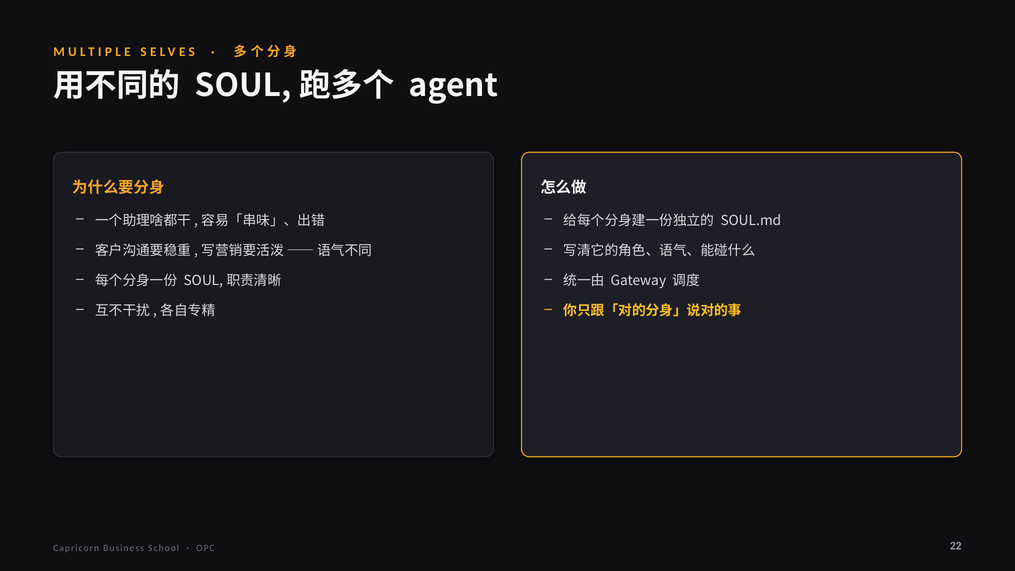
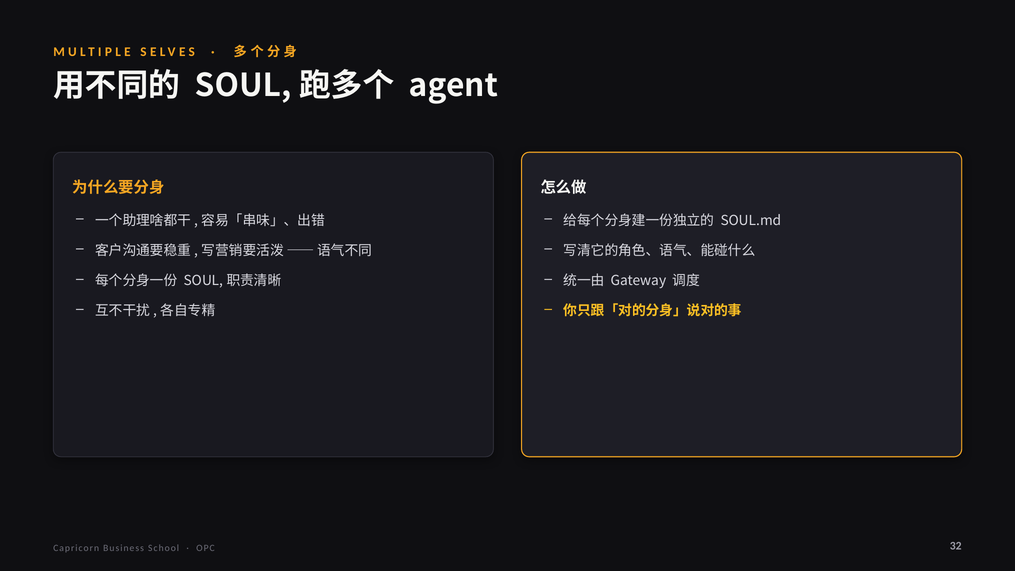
22: 22 -> 32 (956, 546)
